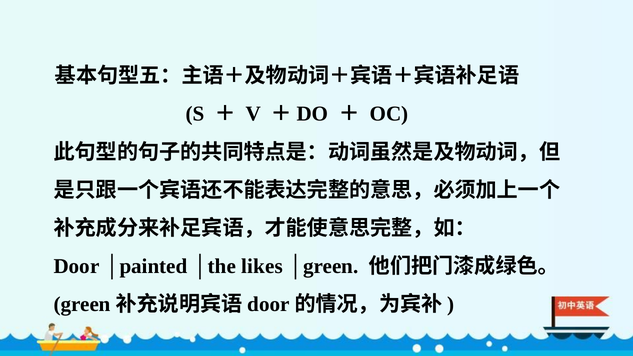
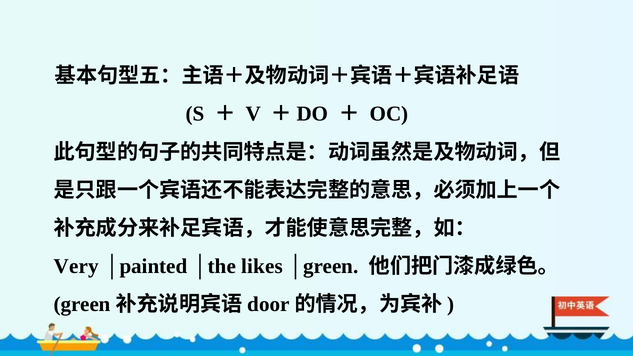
Door: Door -> Very (76, 266)
